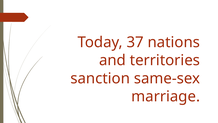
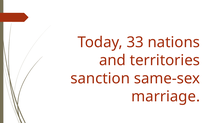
37: 37 -> 33 (135, 42)
